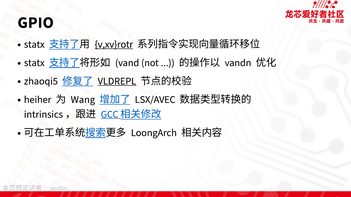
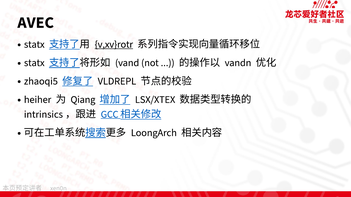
GPIO: GPIO -> AVEC (36, 23)
VLDREPL underline: present -> none (117, 81)
Wang: Wang -> Qiang (83, 100)
LSX/AVEC: LSX/AVEC -> LSX/XTEX (155, 100)
